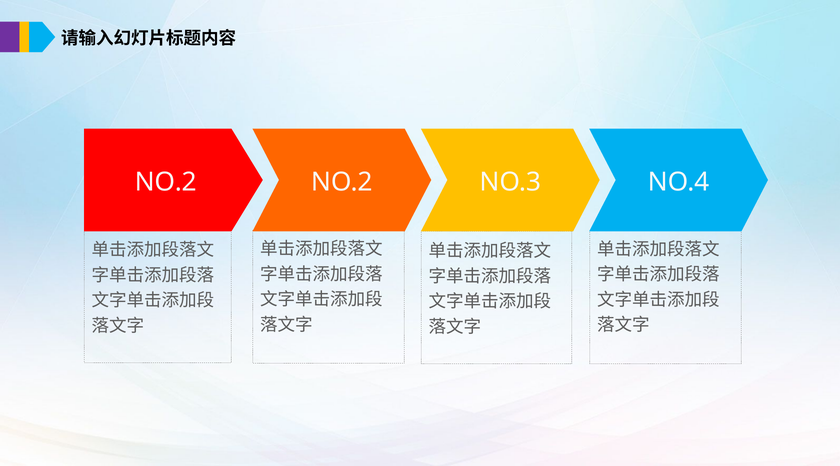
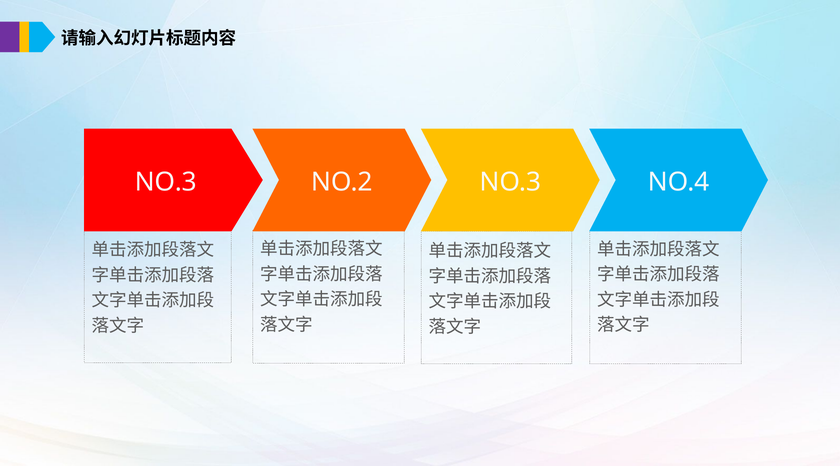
NO.2: NO.2 -> NO.3 (166, 182)
